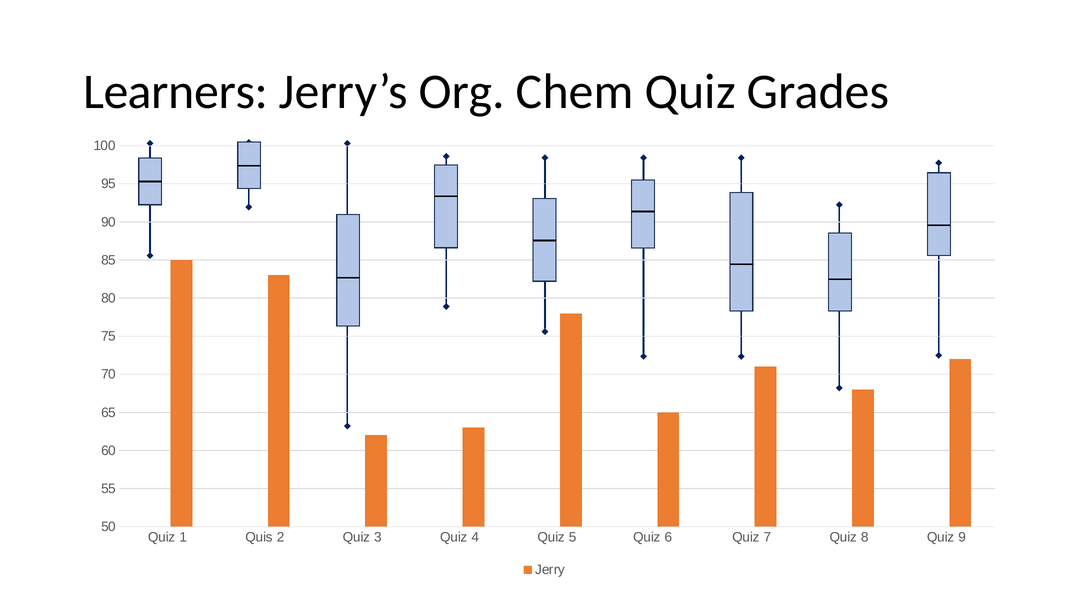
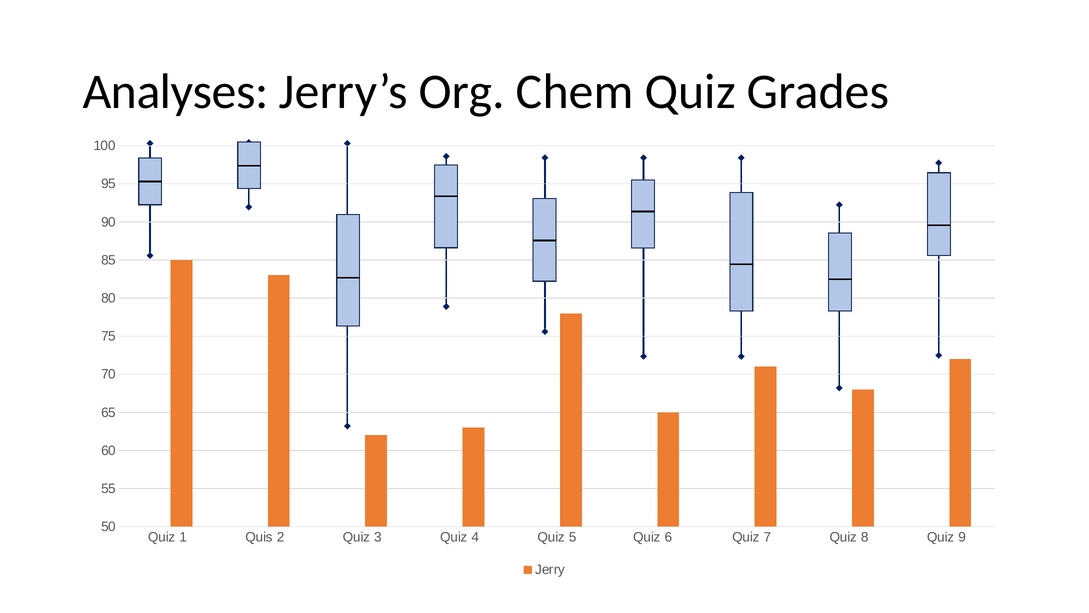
Learners: Learners -> Analyses (176, 92)
